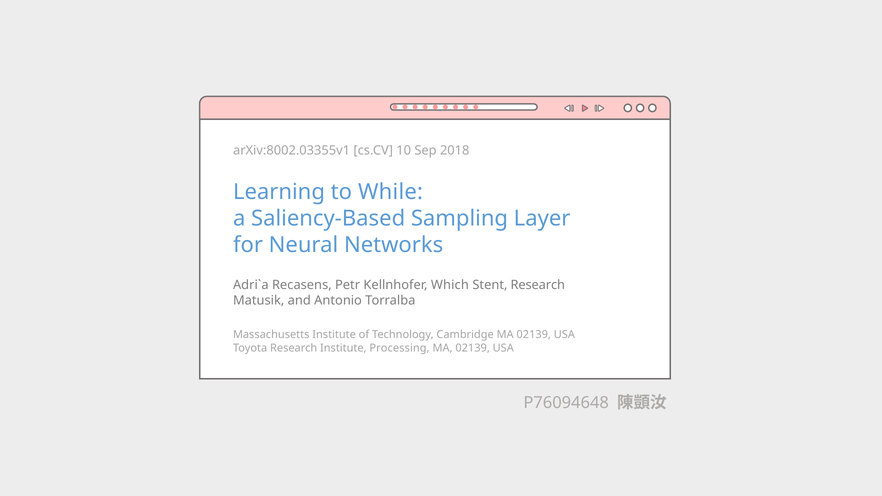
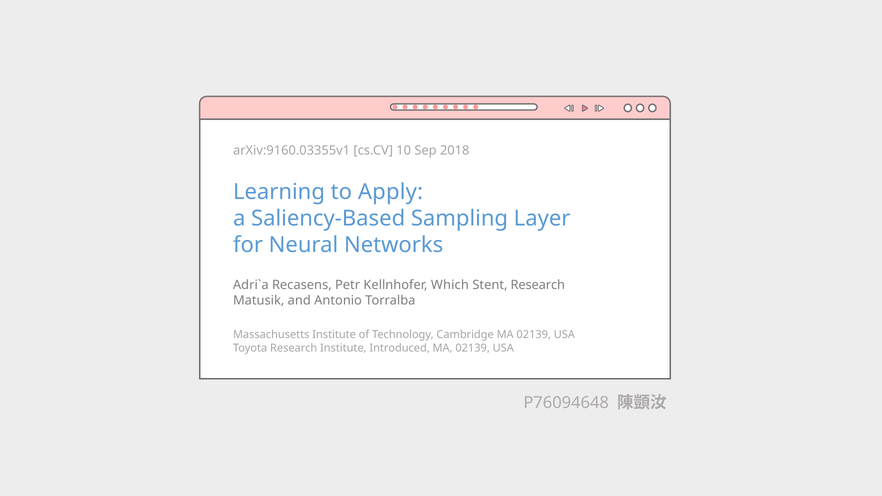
arXiv:8002.03355v1: arXiv:8002.03355v1 -> arXiv:9160.03355v1 (292, 151)
While: While -> Apply (390, 192)
Processing: Processing -> Introduced (400, 348)
